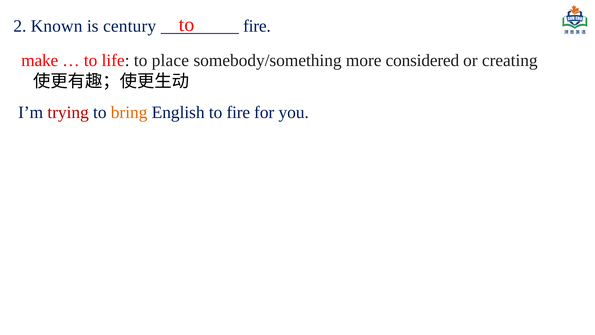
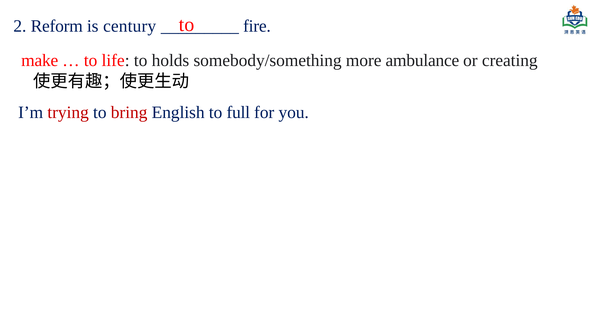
Known: Known -> Reform (57, 26)
place: place -> holds (170, 60)
considered: considered -> ambulance (422, 60)
bring colour: orange -> red (129, 112)
to fire: fire -> full (238, 112)
